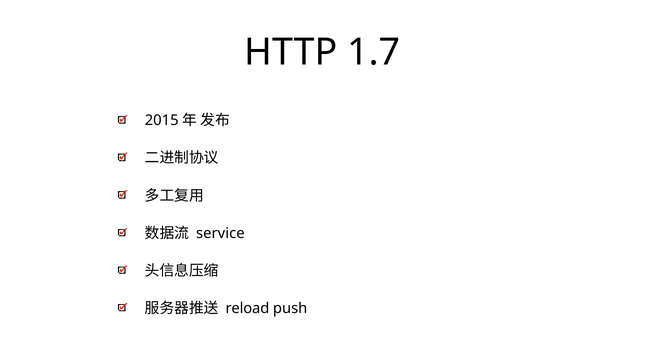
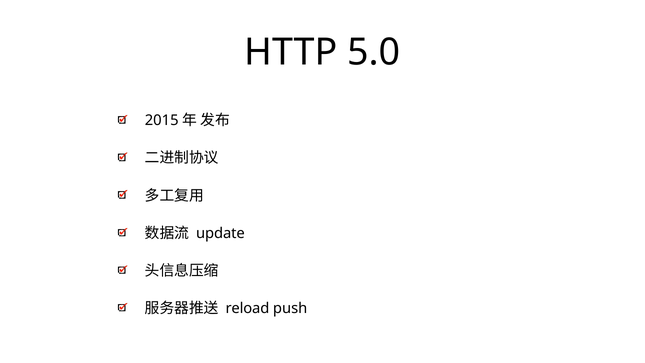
1.7: 1.7 -> 5.0 (374, 52)
service: service -> update (220, 233)
